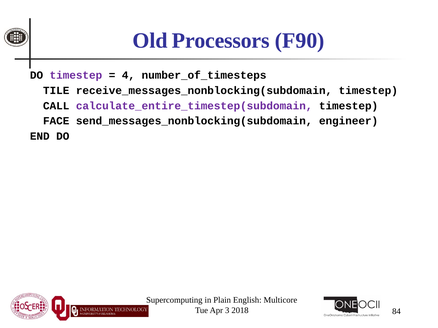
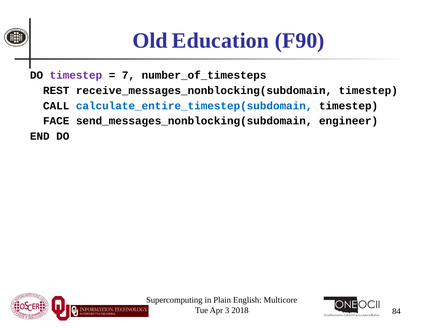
Processors: Processors -> Education (221, 41)
4: 4 -> 7 (128, 75)
TILE: TILE -> REST (56, 91)
calculate_entire_timestep(subdomain colour: purple -> blue (194, 106)
